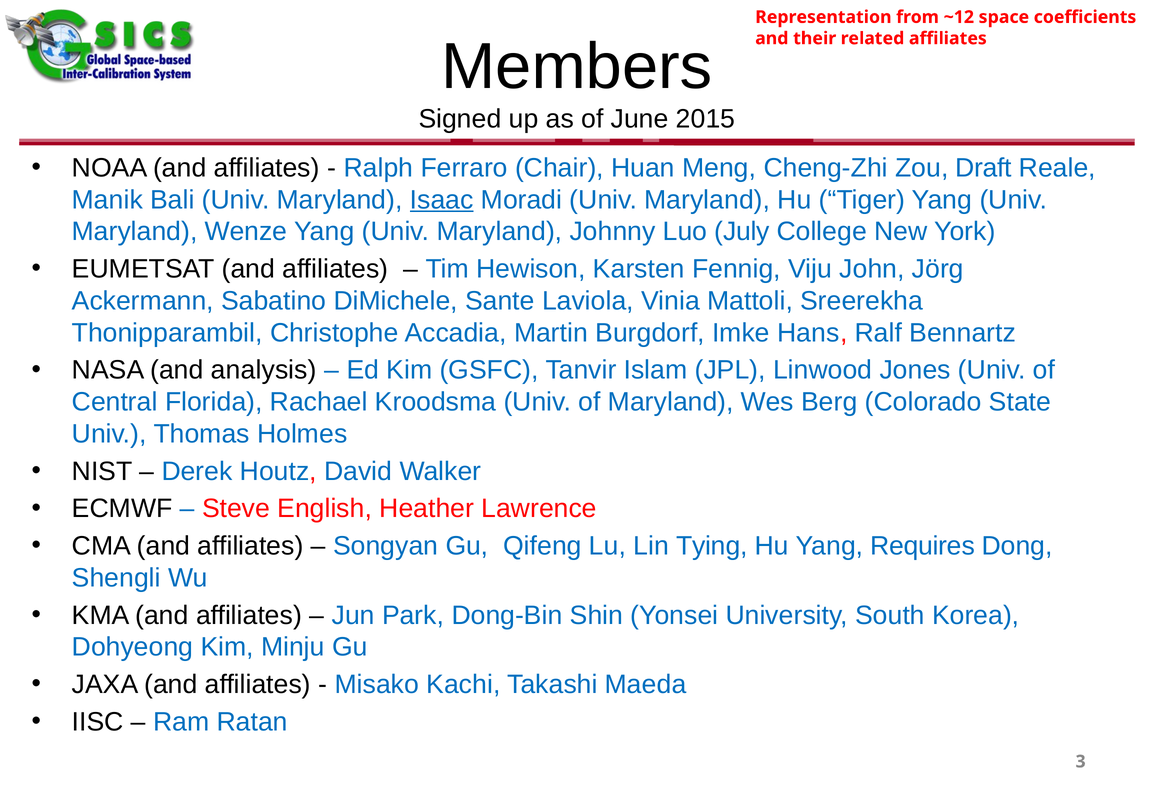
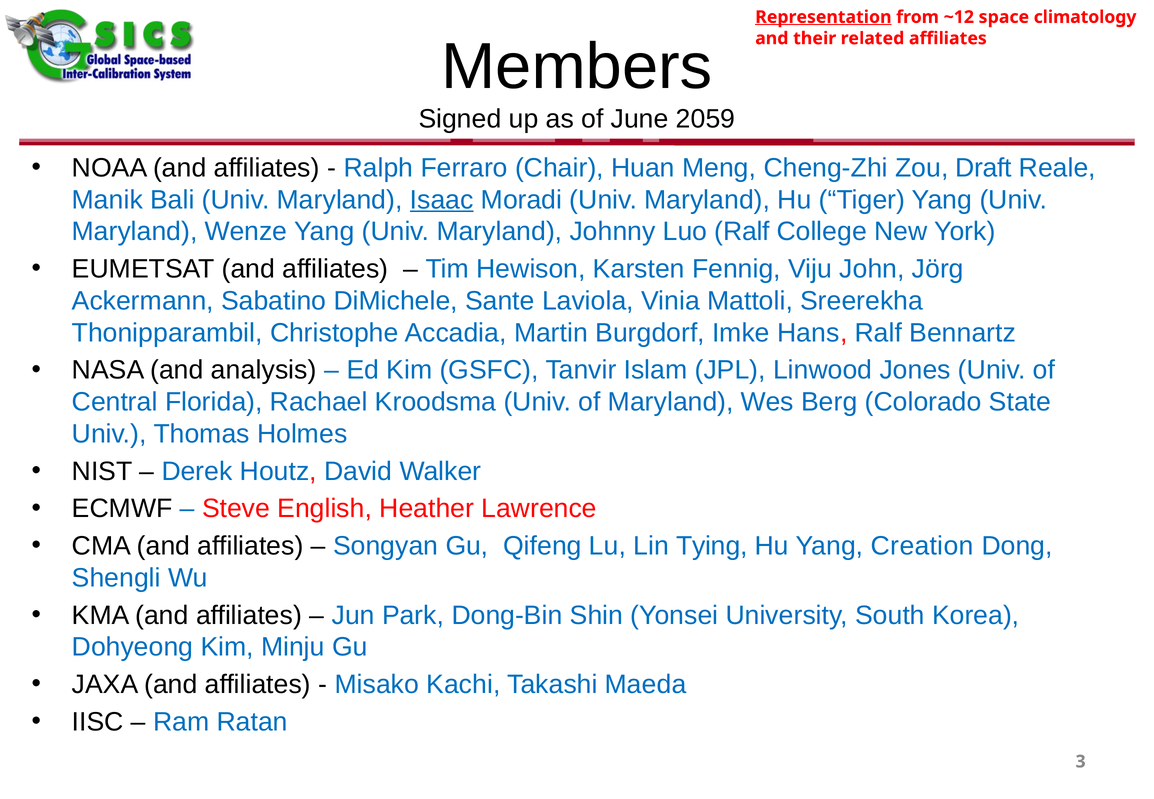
Representation underline: none -> present (823, 17)
coefficients: coefficients -> climatology (1085, 17)
2015: 2015 -> 2059 (706, 119)
Luo July: July -> Ralf (742, 232)
Requires: Requires -> Creation (922, 546)
